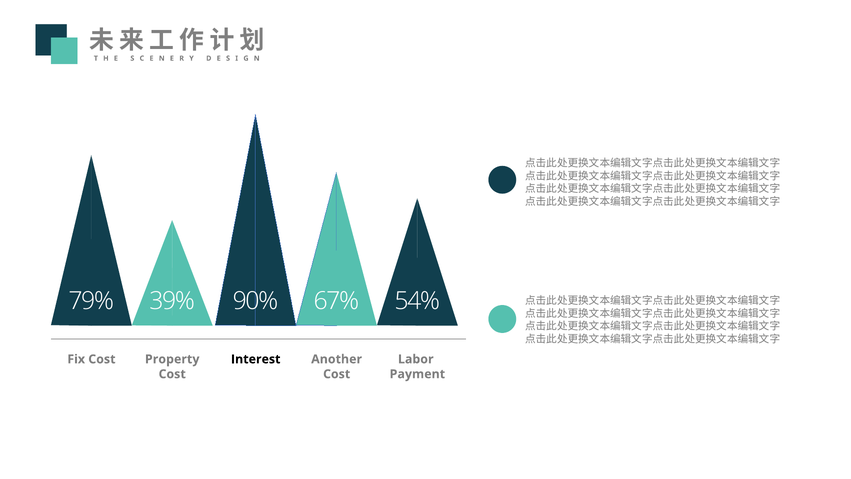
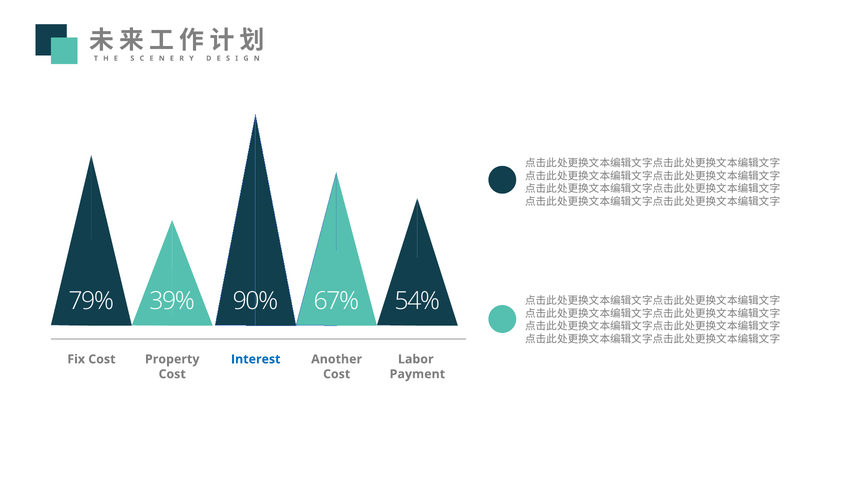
Interest colour: black -> blue (256, 359)
